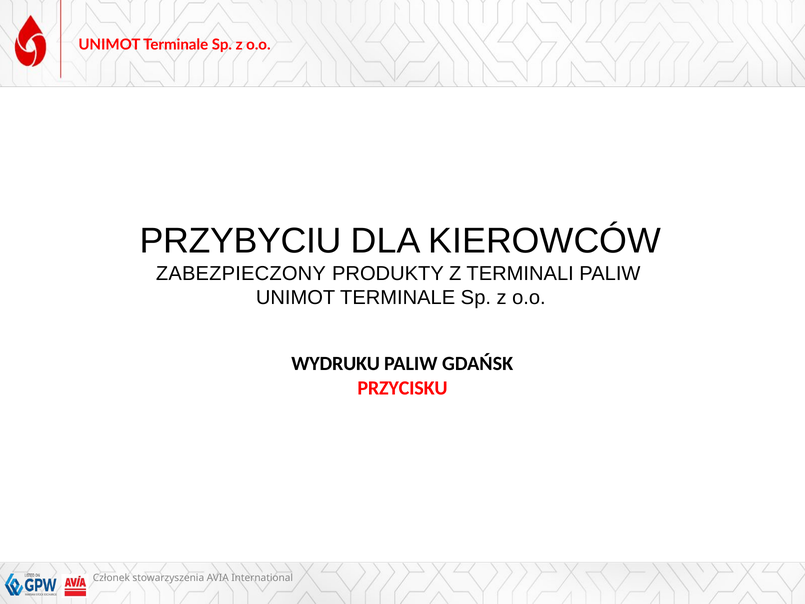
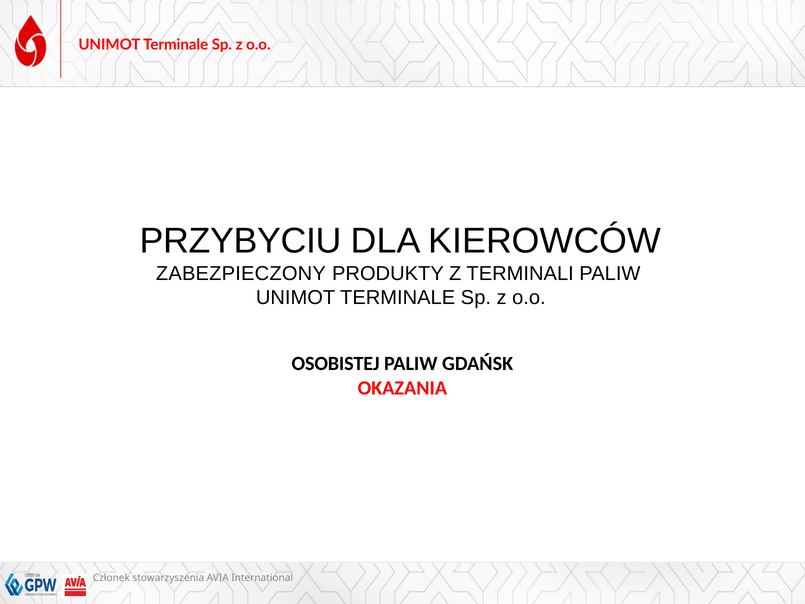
WYDRUKU: WYDRUKU -> OSOBISTEJ (336, 364)
PRZYCISKU: PRZYCISKU -> OKAZANIA (402, 388)
